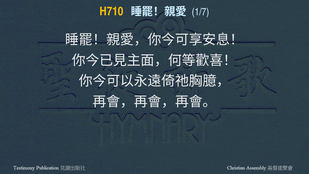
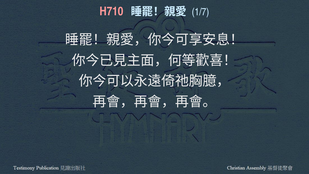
H710 colour: yellow -> pink (111, 12)
